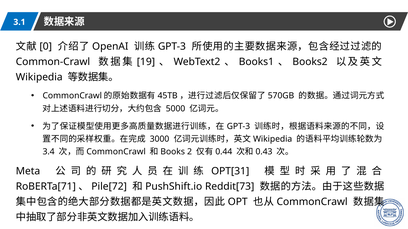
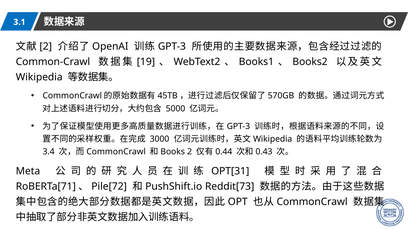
0: 0 -> 2 (46, 47)
